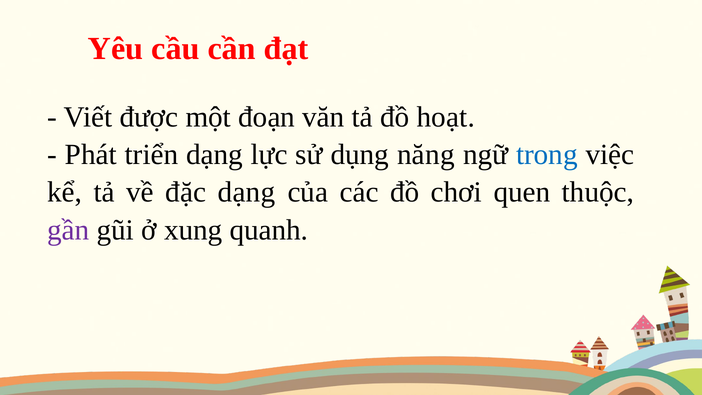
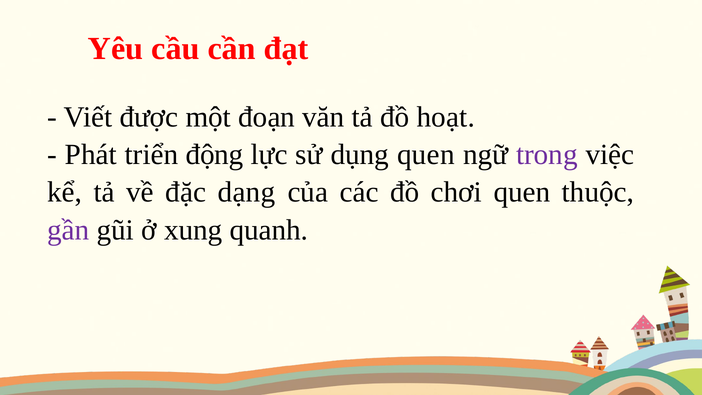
triển dạng: dạng -> động (215, 155)
dụng năng: năng -> quen (426, 155)
trong colour: blue -> purple (547, 155)
